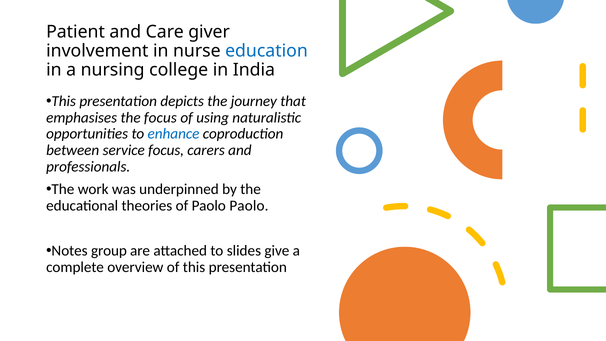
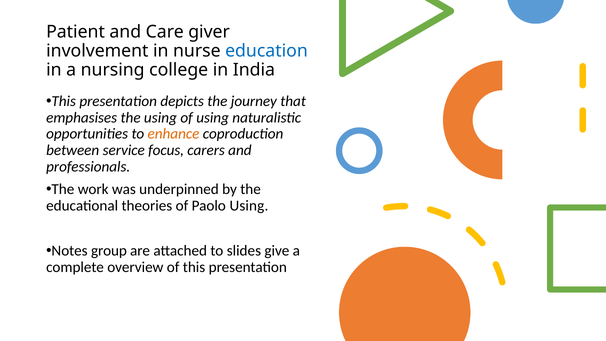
the focus: focus -> using (160, 117)
enhance colour: blue -> orange (174, 134)
Paolo Paolo: Paolo -> Using (249, 206)
